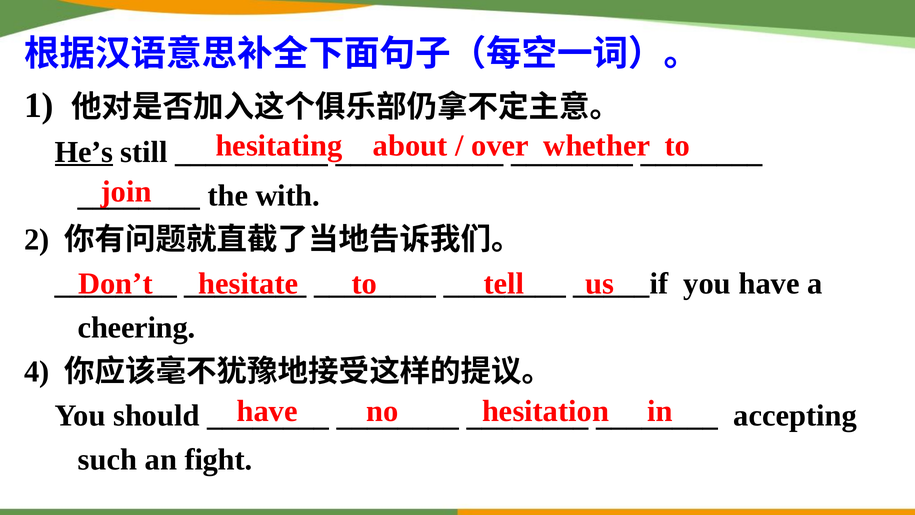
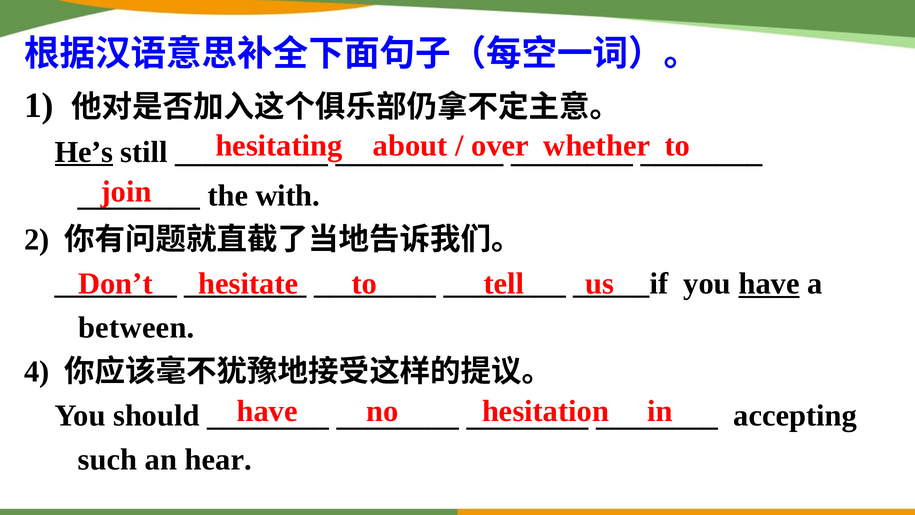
have underline: none -> present (769, 284)
cheering: cheering -> between (136, 328)
fight: fight -> hear (218, 459)
